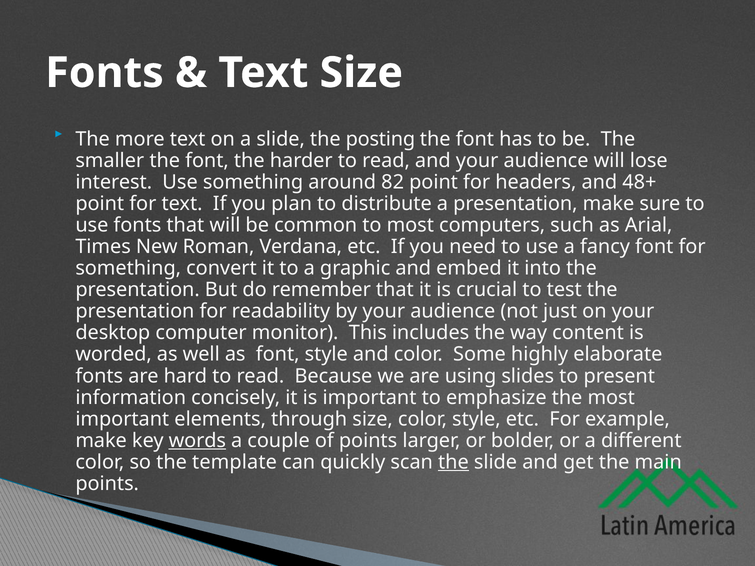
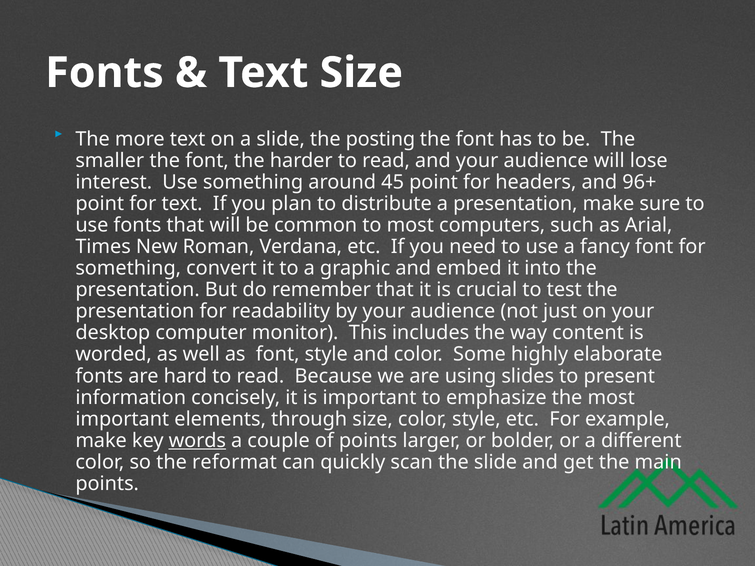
82: 82 -> 45 (393, 182)
48+: 48+ -> 96+ (639, 182)
template: template -> reformat (234, 462)
the underline: present -> none (453, 462)
